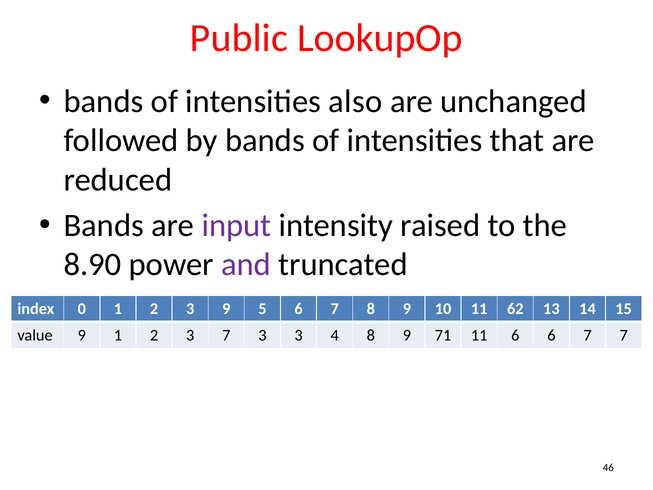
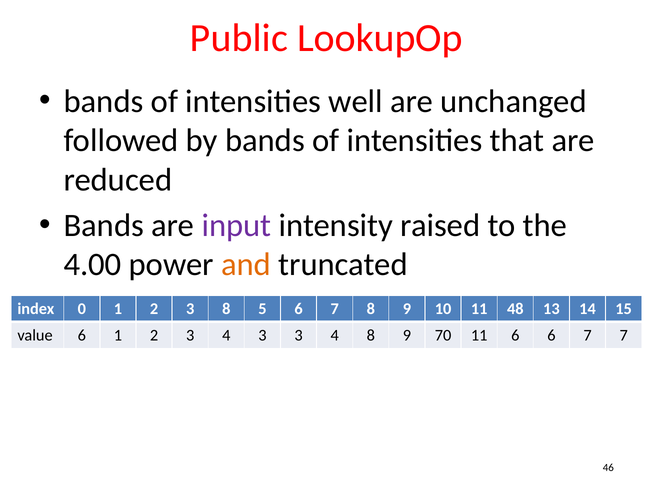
also: also -> well (356, 101)
8.90: 8.90 -> 4.00 (93, 265)
and colour: purple -> orange (246, 265)
3 9: 9 -> 8 (226, 309)
62: 62 -> 48 (515, 309)
value 9: 9 -> 6 (82, 335)
2 3 7: 7 -> 4 (226, 335)
71: 71 -> 70 (443, 335)
